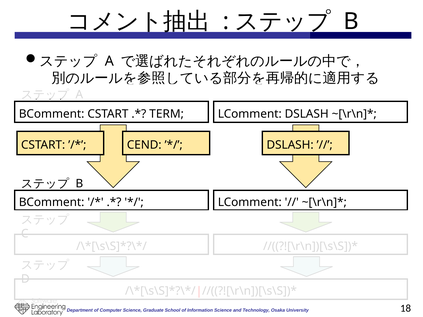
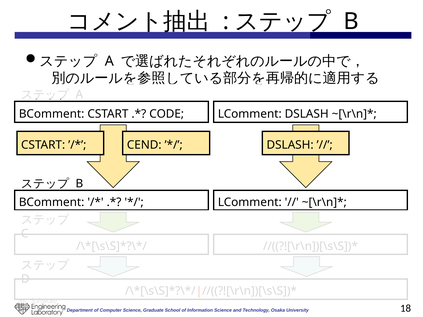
TERM: TERM -> CODE (167, 114)
